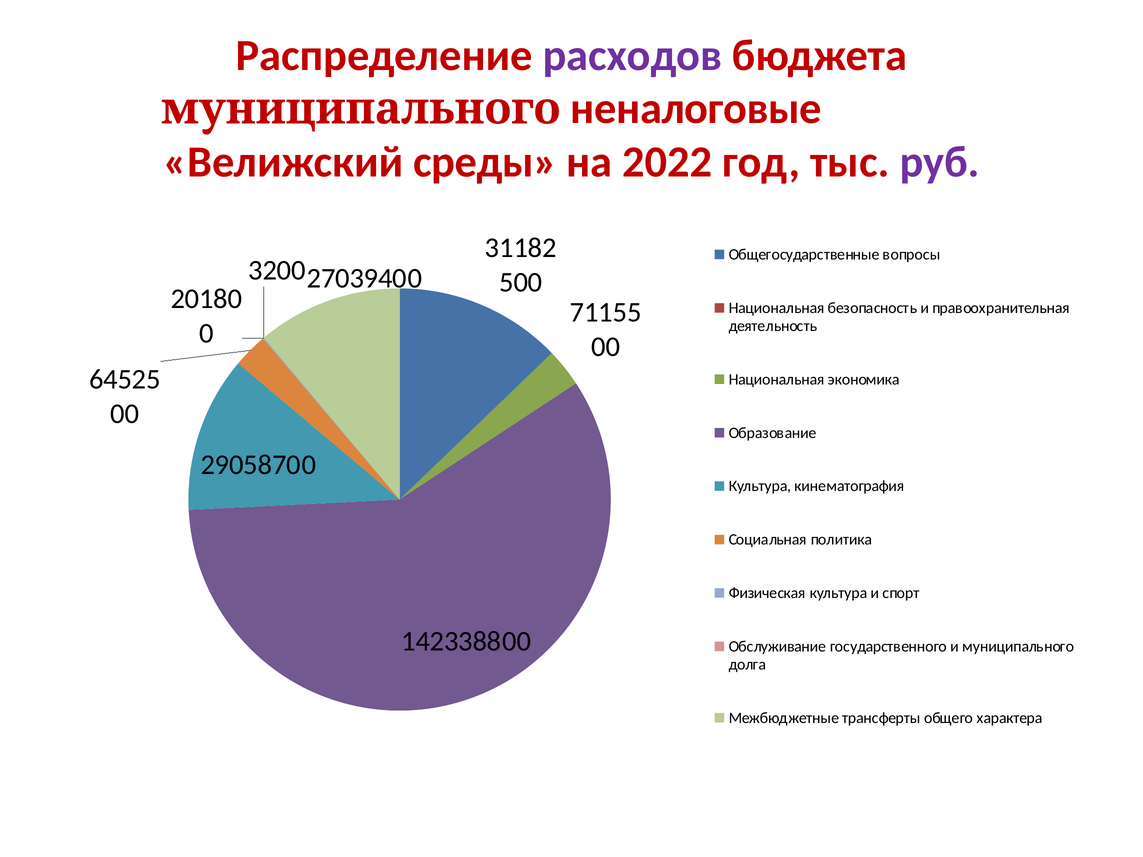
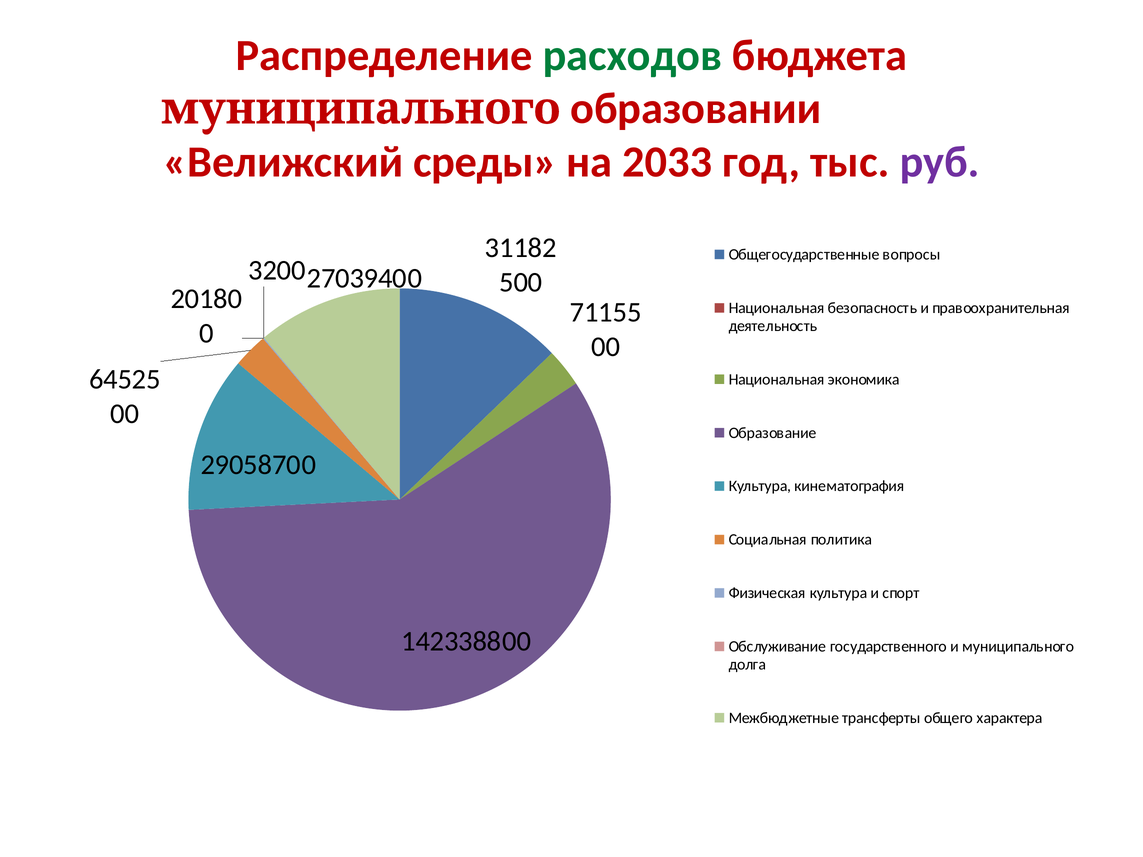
расходов colour: purple -> green (632, 55)
неналоговые: неналоговые -> образовании (696, 109)
2022: 2022 -> 2033 (667, 162)
